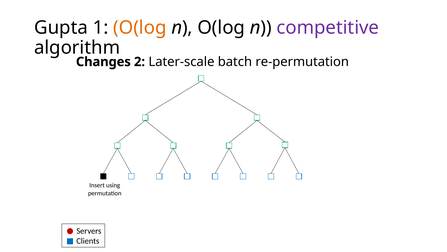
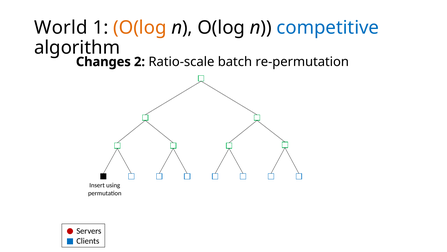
Gupta: Gupta -> World (61, 27)
competitive colour: purple -> blue (328, 27)
Later-scale: Later-scale -> Ratio-scale (181, 62)
